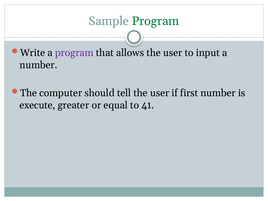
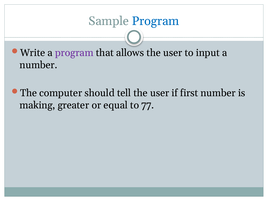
Program colour: green -> blue (156, 21)
execute: execute -> making (37, 105)
41: 41 -> 77 (148, 105)
